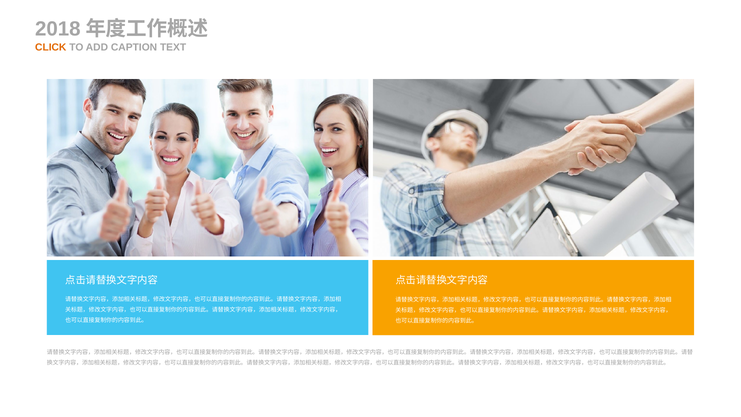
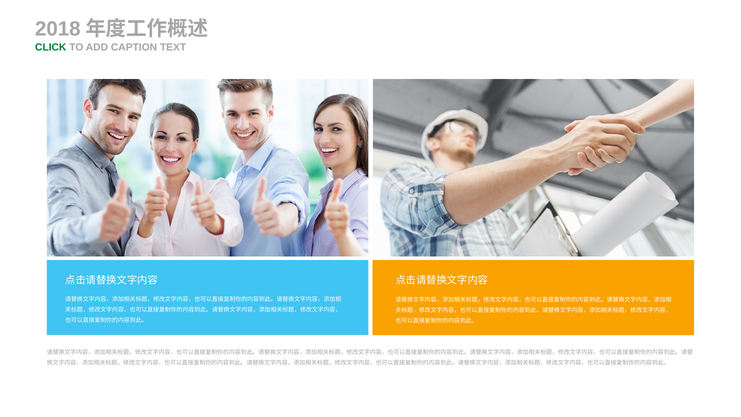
CLICK colour: orange -> green (51, 47)
